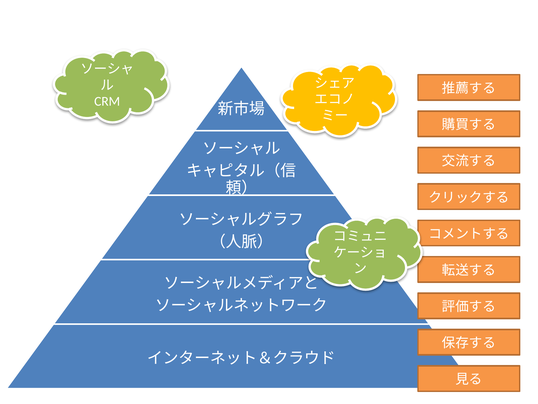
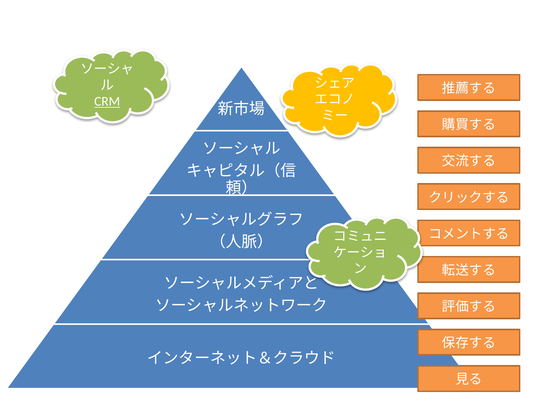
CRM underline: none -> present (107, 101)
